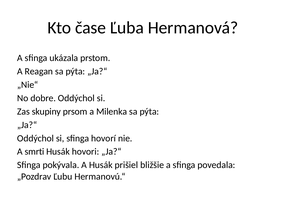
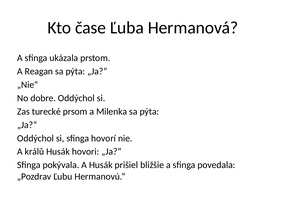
skupiny: skupiny -> turecké (46, 111)
smrti: smrti -> králů (34, 151)
